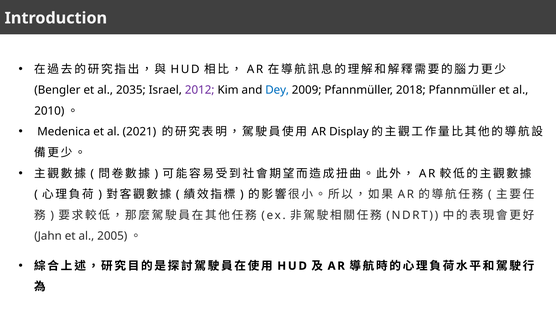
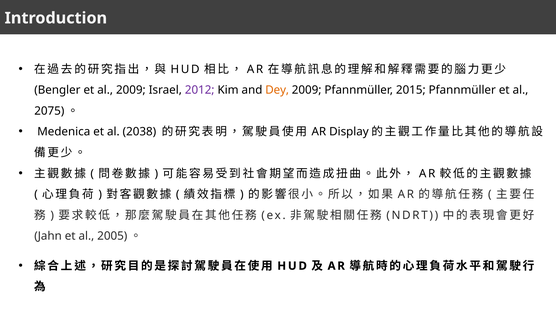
al 2035: 2035 -> 2009 (131, 90)
Dey colour: blue -> orange (277, 90)
2018: 2018 -> 2015 (411, 90)
2010: 2010 -> 2075 (49, 111)
2021: 2021 -> 2038 (139, 132)
